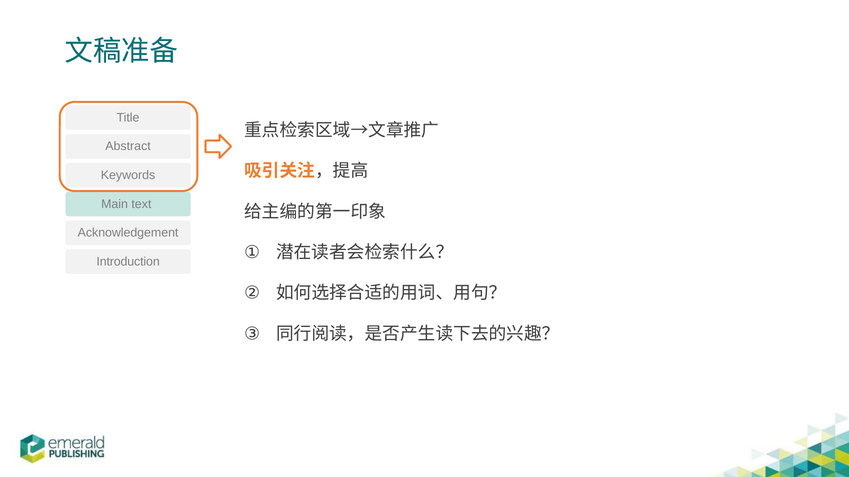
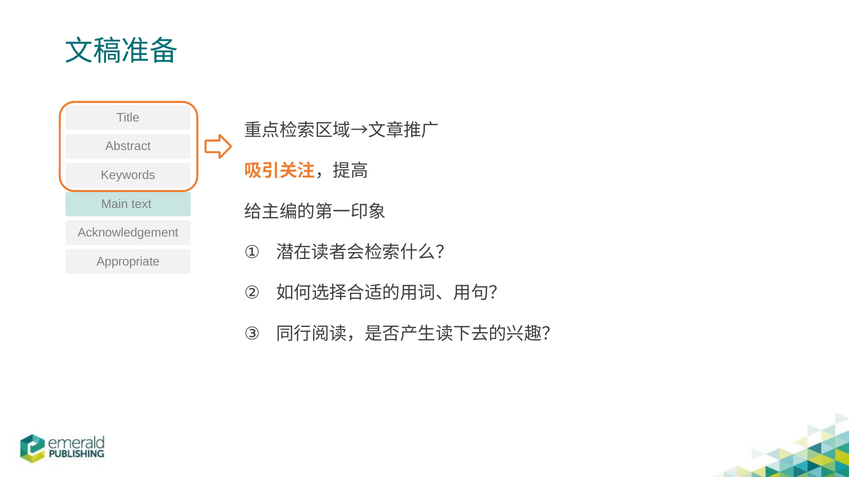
Introduction: Introduction -> Appropriate (128, 262)
